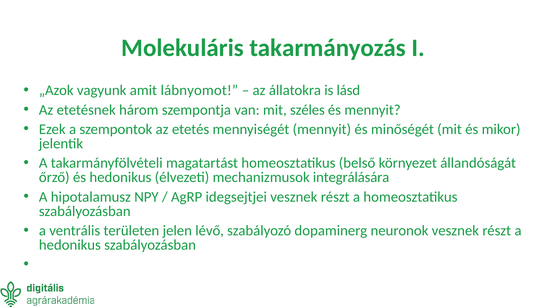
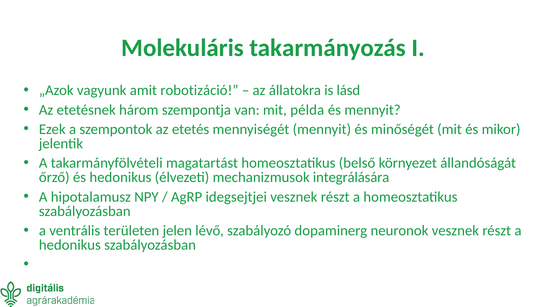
lábnyomot: lábnyomot -> robotizáció (199, 90)
széles: széles -> példa (307, 110)
